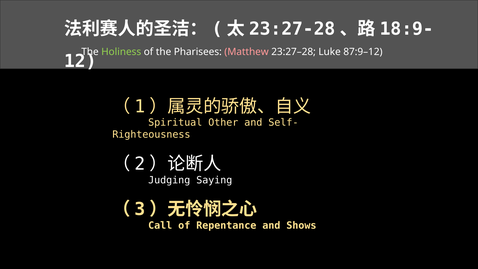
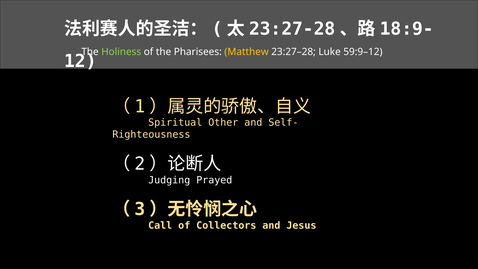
Matthew colour: pink -> yellow (247, 52)
87:9–12: 87:9–12 -> 59:9–12 (363, 52)
Saying: Saying -> Prayed (214, 180)
Repentance: Repentance -> Collectors (226, 225)
Shows: Shows -> Jesus (301, 225)
